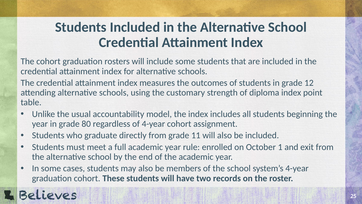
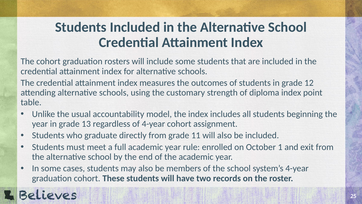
80: 80 -> 13 (86, 124)
